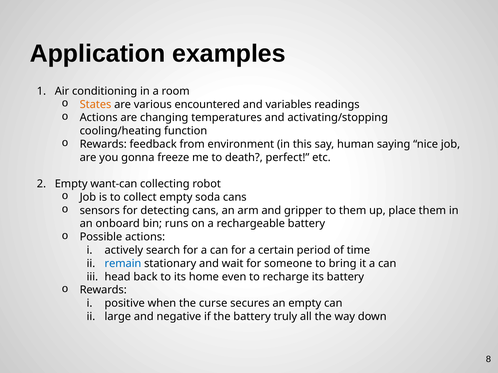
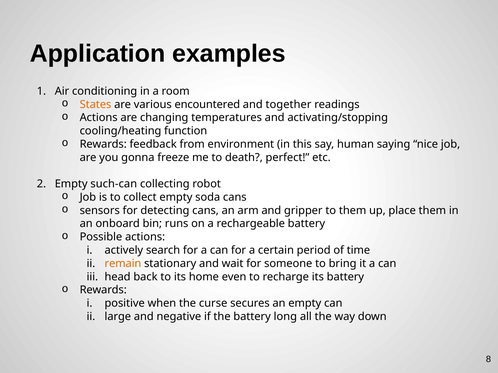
variables: variables -> together (288, 105)
want-can: want-can -> such-can (114, 184)
remain colour: blue -> orange (123, 264)
truly: truly -> long (285, 317)
